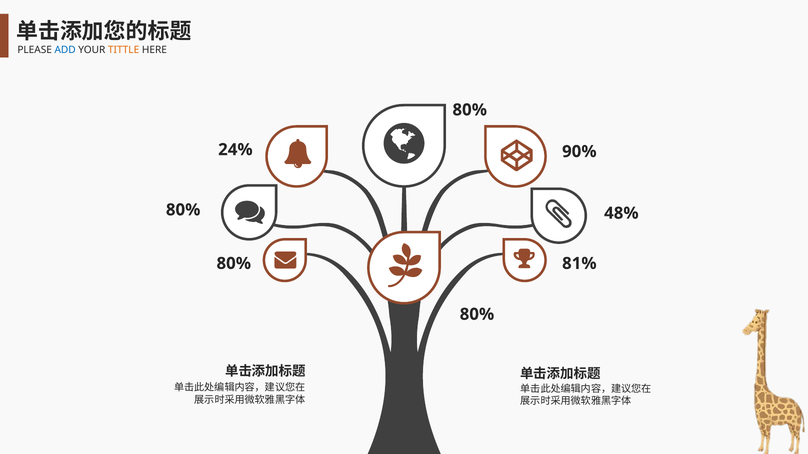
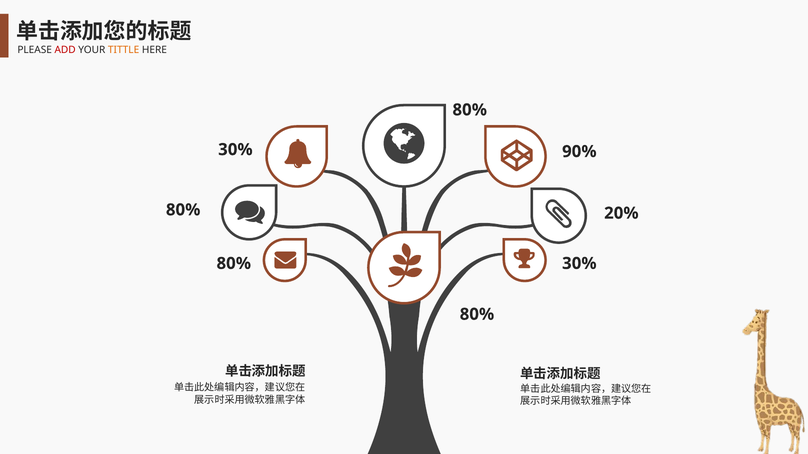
ADD colour: blue -> red (65, 50)
24%: 24% -> 30% (235, 150)
48%: 48% -> 20% (621, 213)
81%: 81% -> 30% (579, 264)
